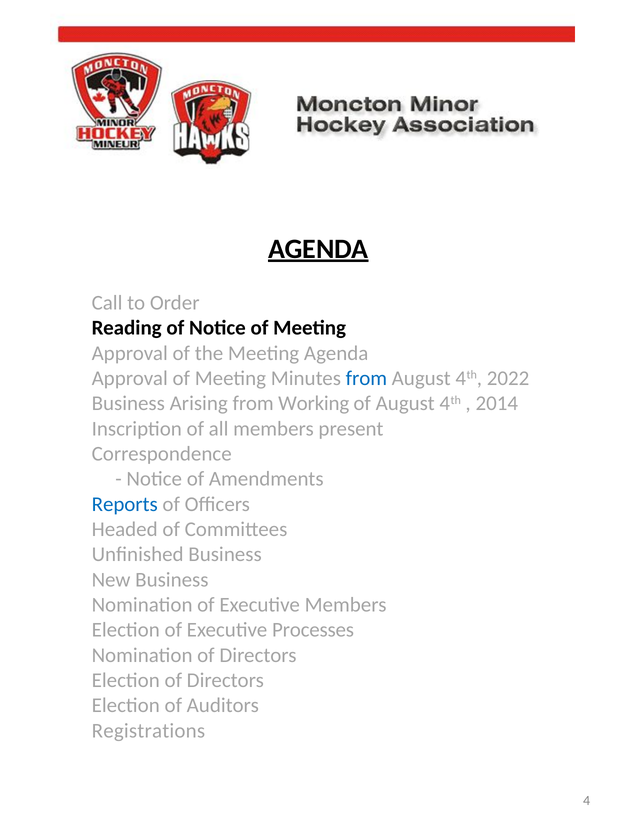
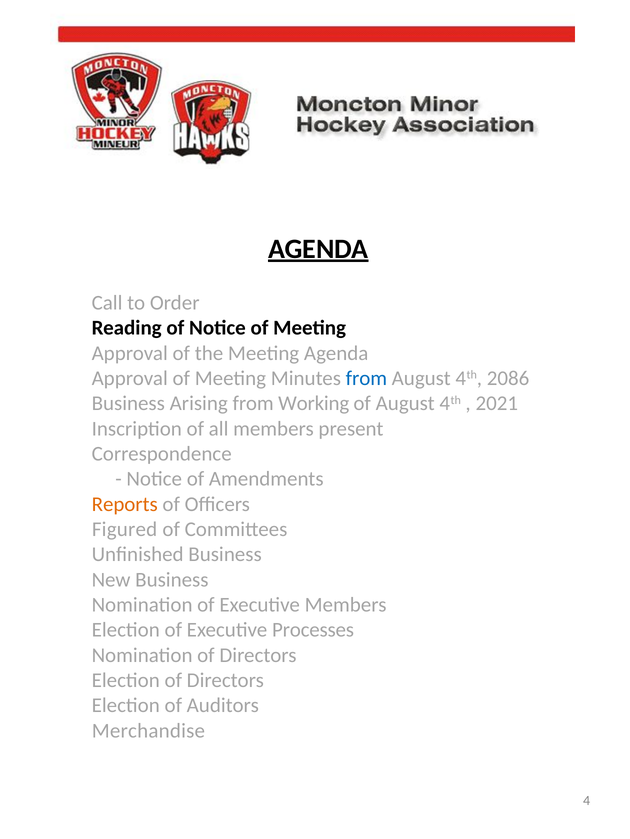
2022: 2022 -> 2086 (508, 379)
2014: 2014 -> 2021 (497, 404)
Reports colour: blue -> orange (125, 505)
Headed: Headed -> Figured (125, 530)
Registrations: Registrations -> Merchandise (148, 732)
